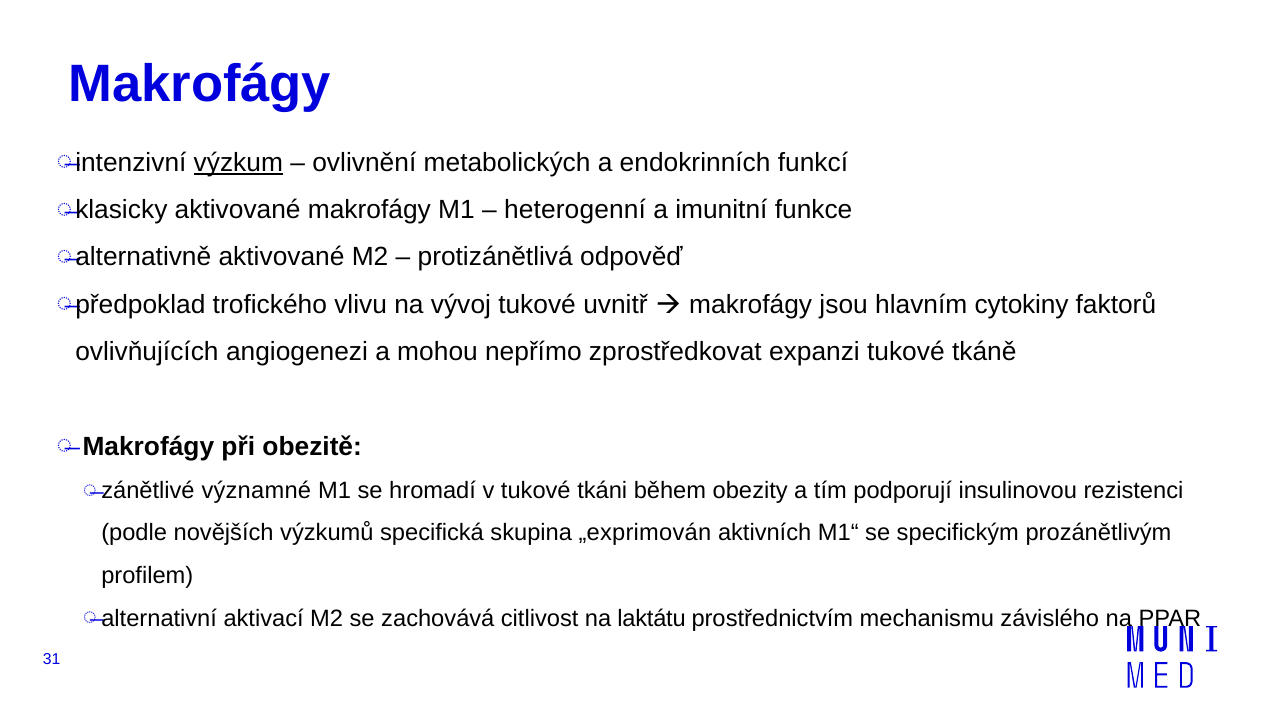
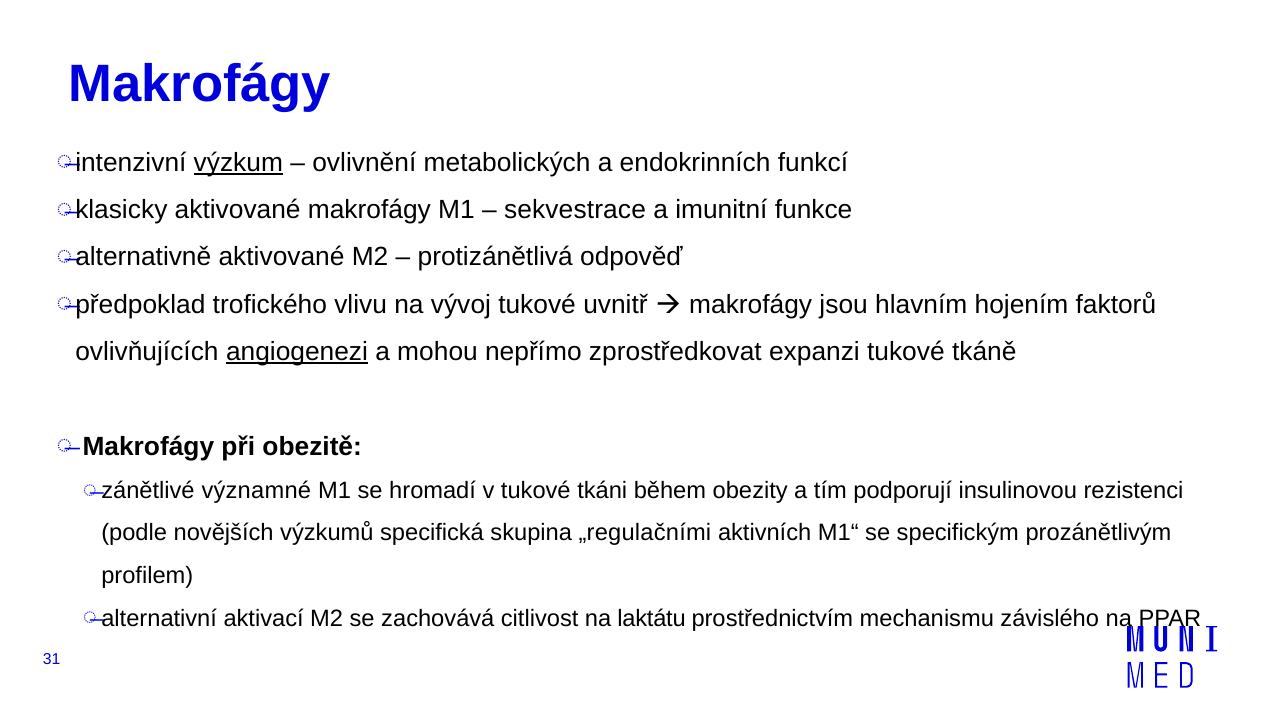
heterogenní: heterogenní -> sekvestrace (575, 210)
cytokiny: cytokiny -> hojením (1022, 305)
angiogenezi underline: none -> present (297, 352)
„exprimován: „exprimován -> „regulačními (645, 533)
